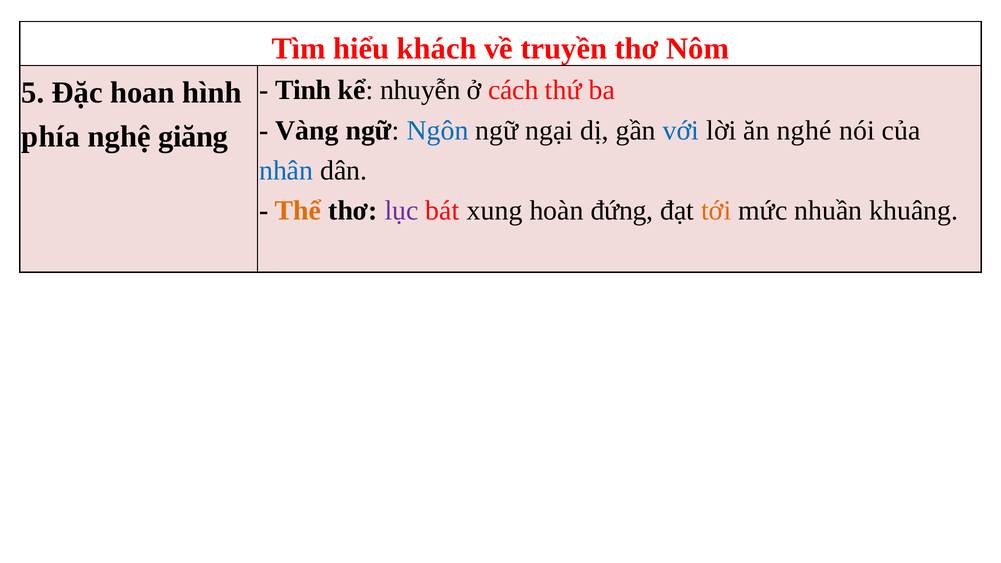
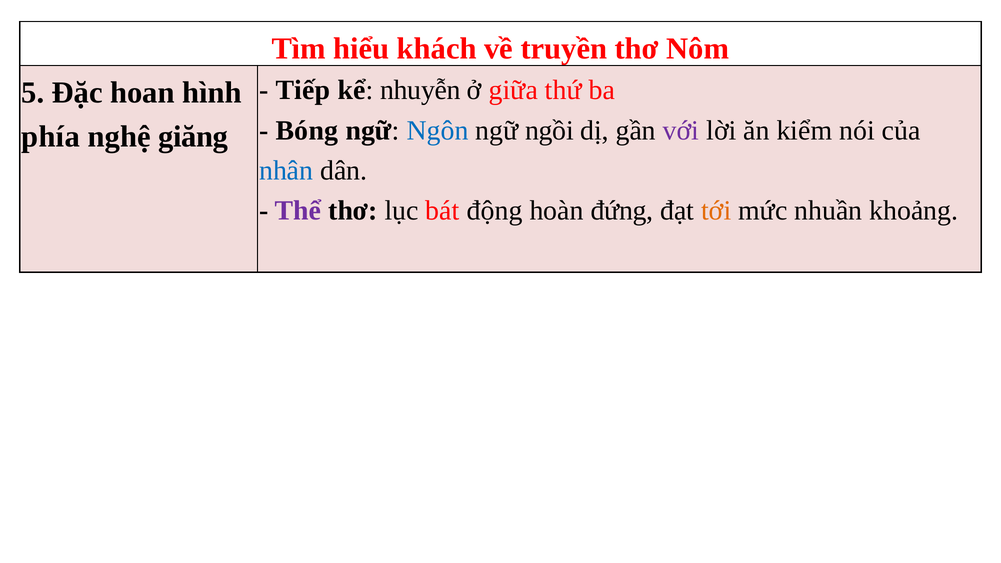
Tinh: Tinh -> Tiếp (303, 90)
cách: cách -> giữa (513, 90)
Vàng: Vàng -> Bóng (307, 130)
ngại: ngại -> ngồi (549, 130)
với colour: blue -> purple (681, 130)
nghé: nghé -> kiểm (804, 130)
Thể colour: orange -> purple (298, 211)
lục colour: purple -> black (402, 211)
xung: xung -> động (494, 211)
khuâng: khuâng -> khoảng (914, 211)
